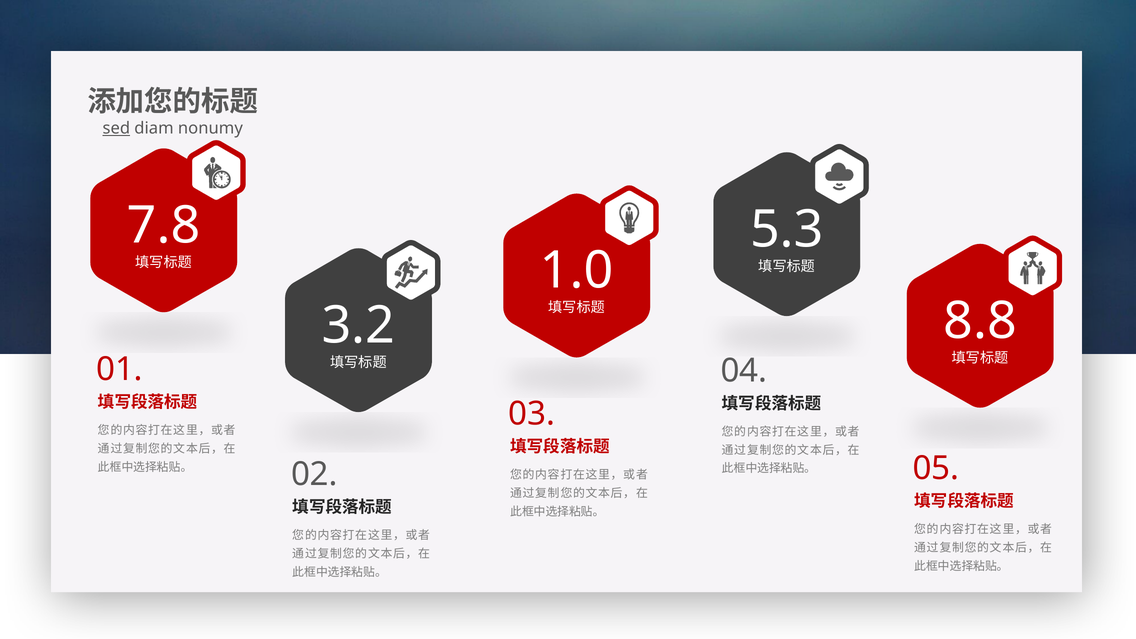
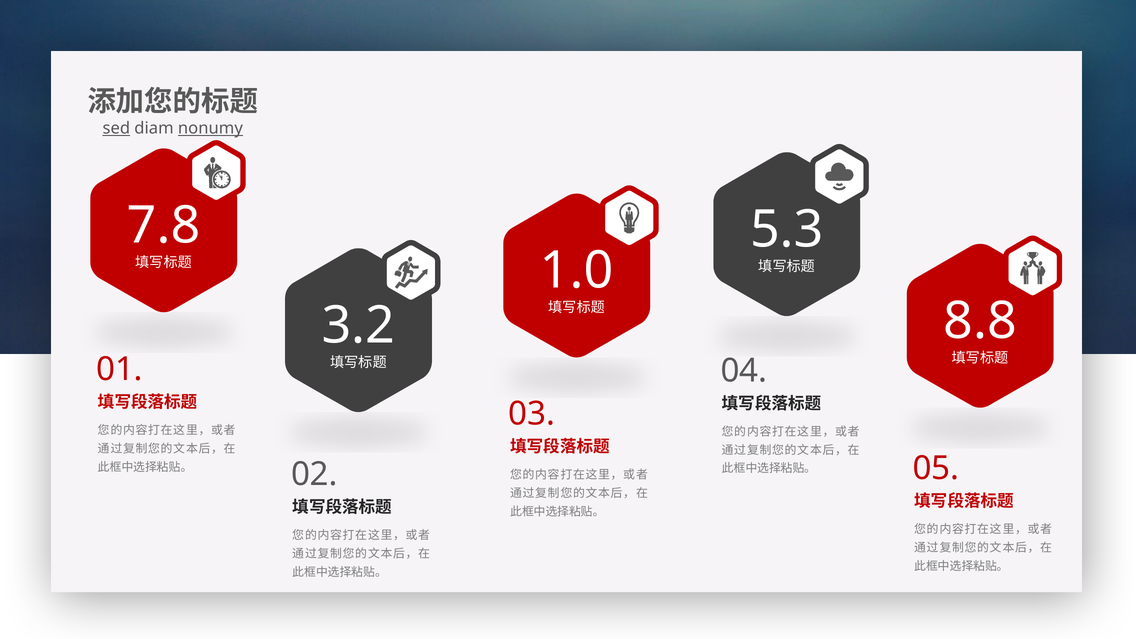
nonumy underline: none -> present (210, 128)
